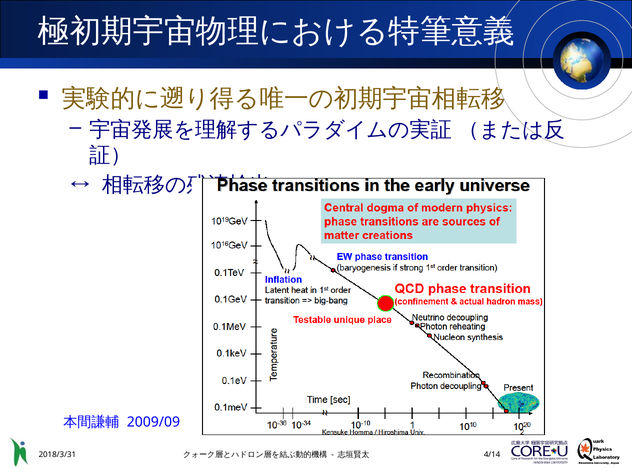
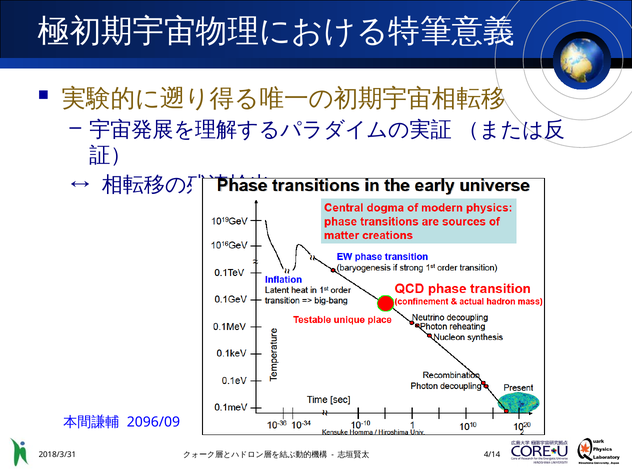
2009/09: 2009/09 -> 2096/09 (153, 422)
